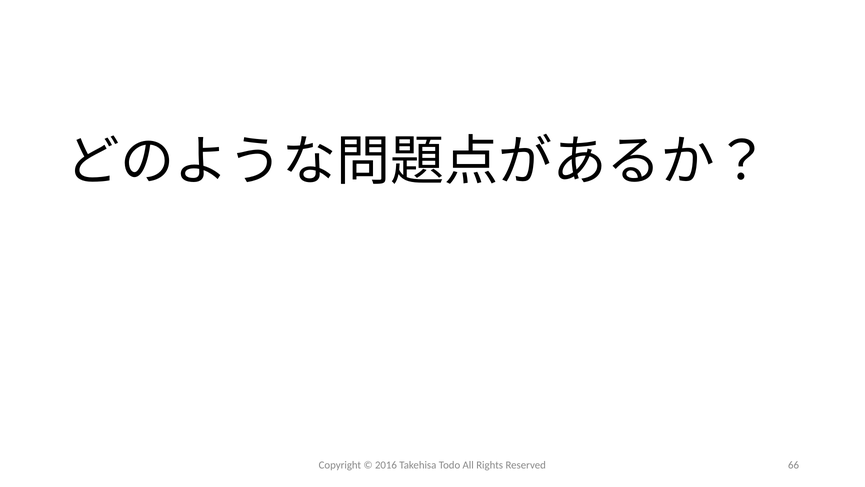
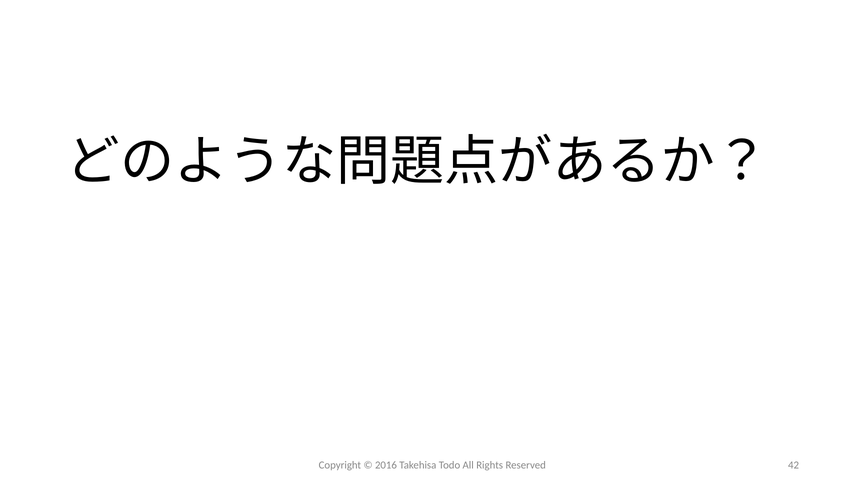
66: 66 -> 42 (794, 465)
